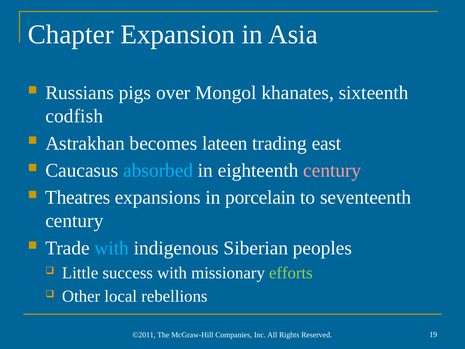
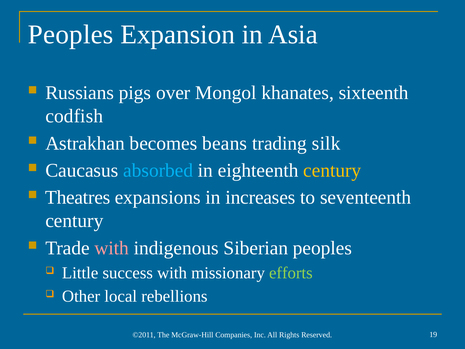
Chapter: Chapter -> Peoples (71, 35)
lateen: lateen -> beans (225, 143)
east: east -> silk (326, 143)
century colour: pink -> yellow (332, 170)
porcelain: porcelain -> increases (260, 197)
with colour: light blue -> pink (112, 248)
